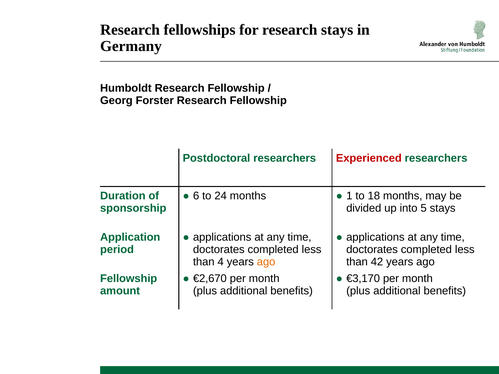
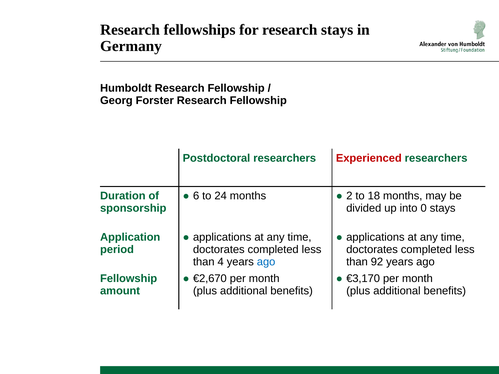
1: 1 -> 2 (349, 196)
5: 5 -> 0 (424, 208)
ago colour: orange -> blue (266, 262)
42: 42 -> 92 (377, 262)
